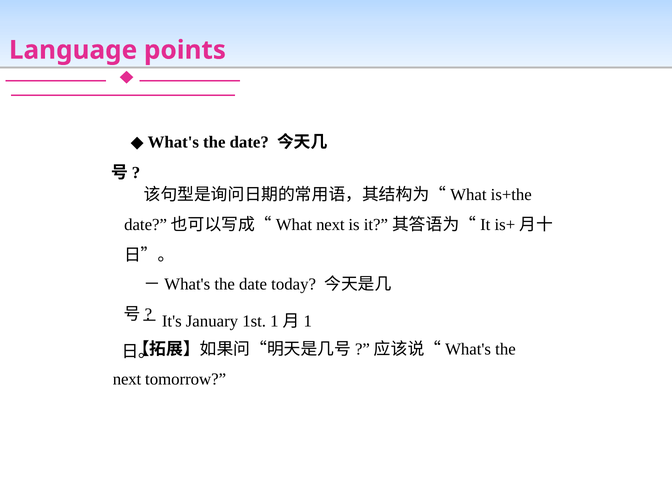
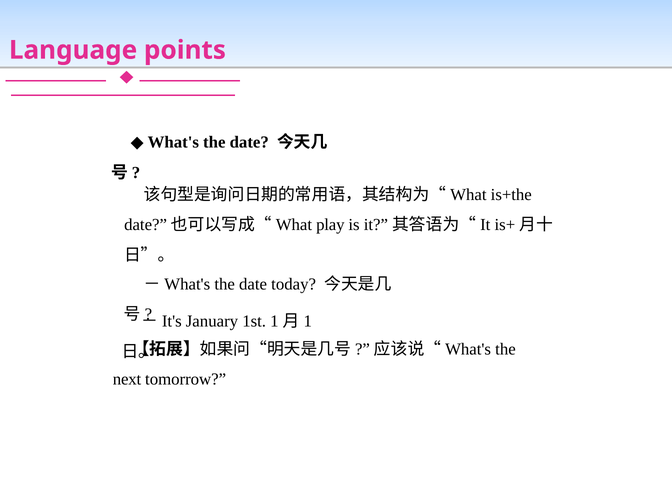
next: next -> play (330, 225)
